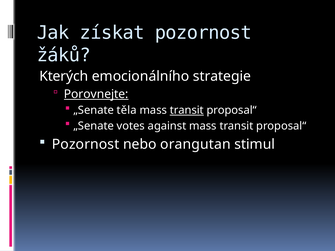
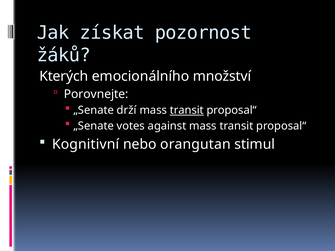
strategie: strategie -> množství (222, 76)
Porovnejte underline: present -> none (96, 94)
těla: těla -> drží (127, 110)
Pozornost: Pozornost -> Kognitivní (86, 145)
